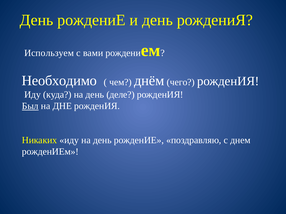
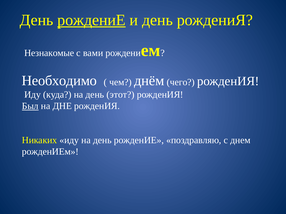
рождениЕ underline: none -> present (92, 20)
Используем: Используем -> Незнакомые (49, 53)
деле: деле -> этот (120, 95)
